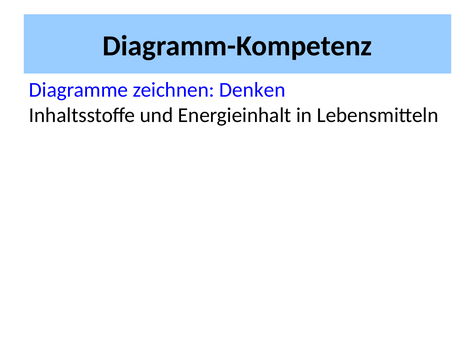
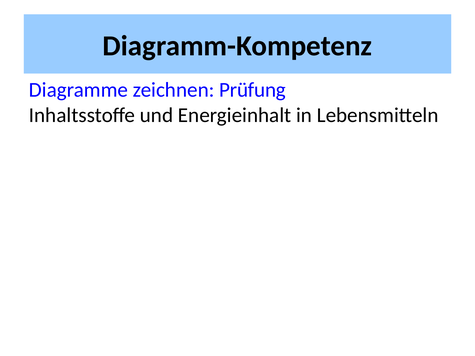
Denken: Denken -> Prüfung (253, 90)
